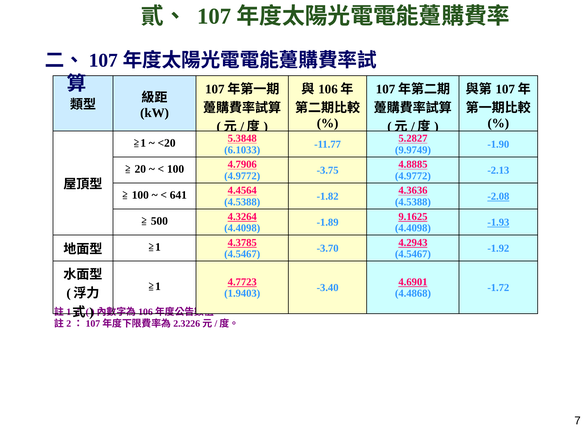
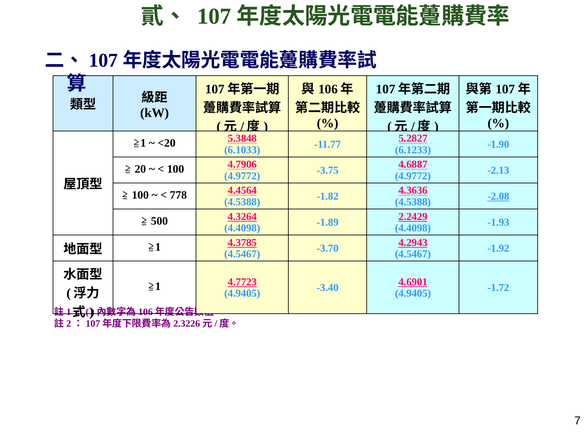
9.9749: 9.9749 -> 6.1233 (413, 150)
4.8885: 4.8885 -> 4.6887 (413, 165)
641: 641 -> 778 (178, 195)
9.1625: 9.1625 -> 2.2429 (413, 217)
-1.93 underline: present -> none (498, 223)
1.9403: 1.9403 -> 4.9405 (242, 294)
4.4868: 4.4868 -> 4.9405 (413, 294)
